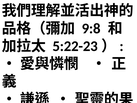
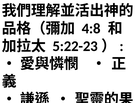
9:8: 9:8 -> 4:8 (91, 28)
